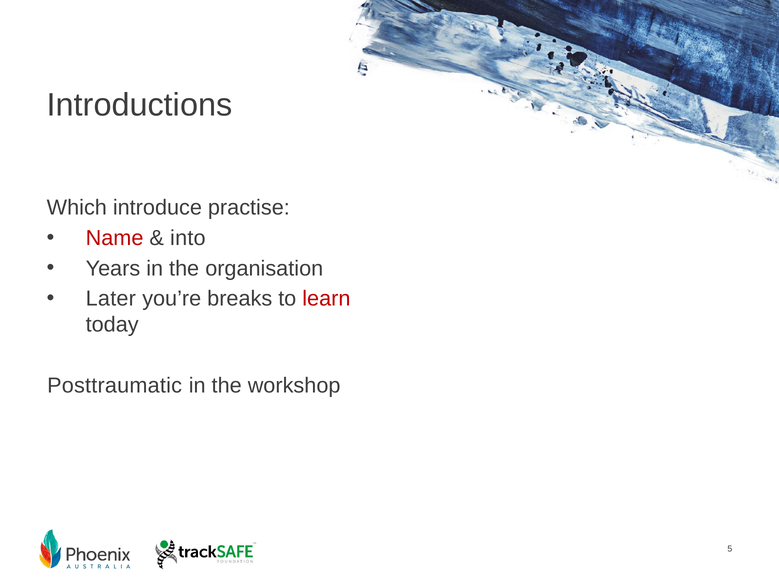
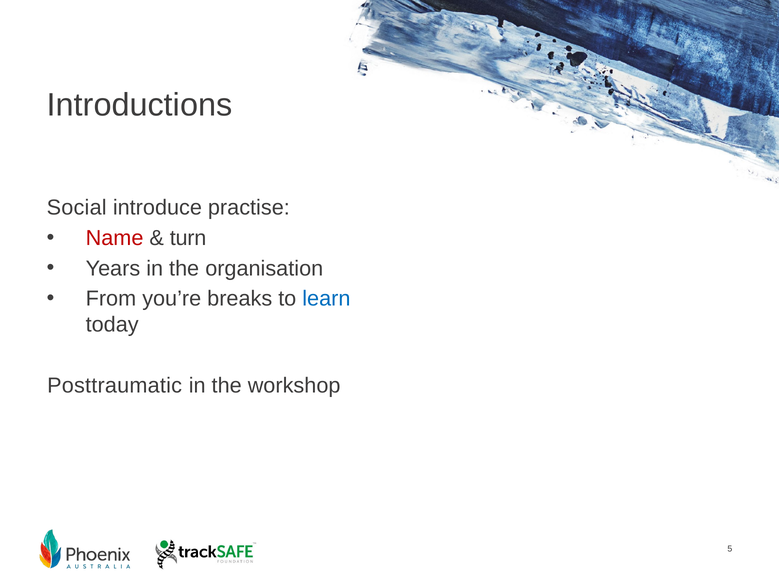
Which: Which -> Social (77, 208)
into: into -> turn (188, 238)
Later: Later -> From (111, 299)
learn colour: red -> blue (326, 299)
